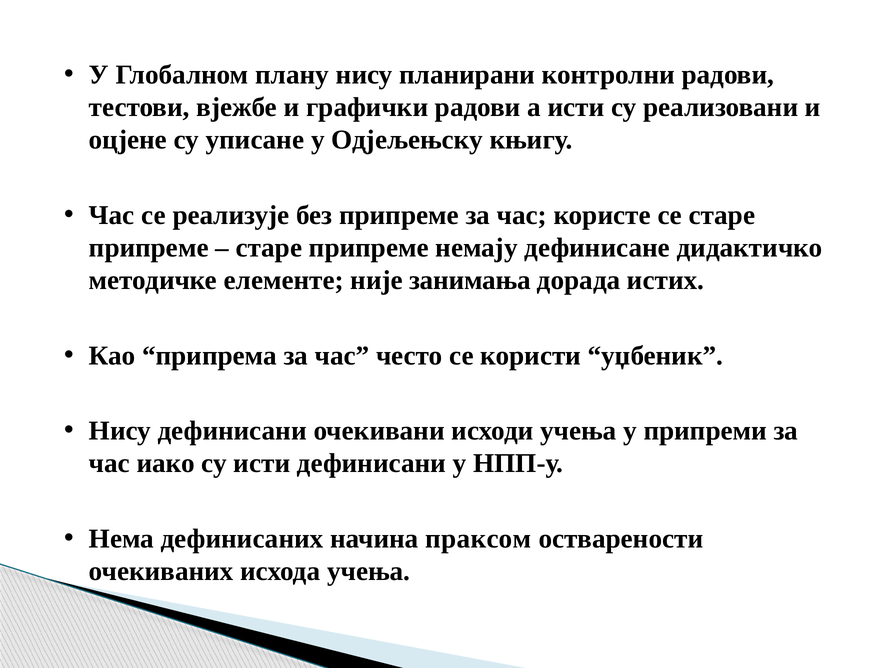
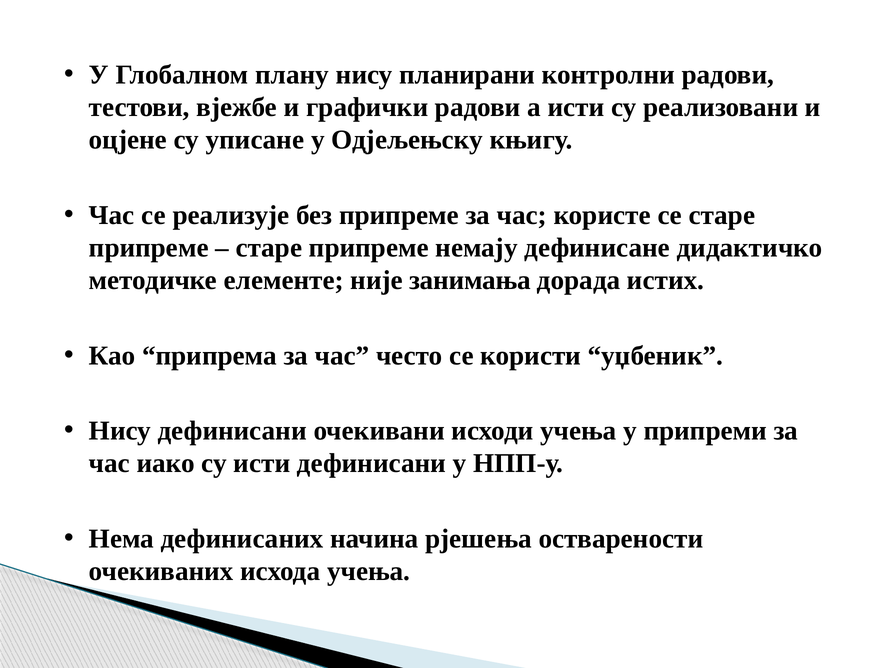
праксом: праксом -> рјешења (478, 539)
